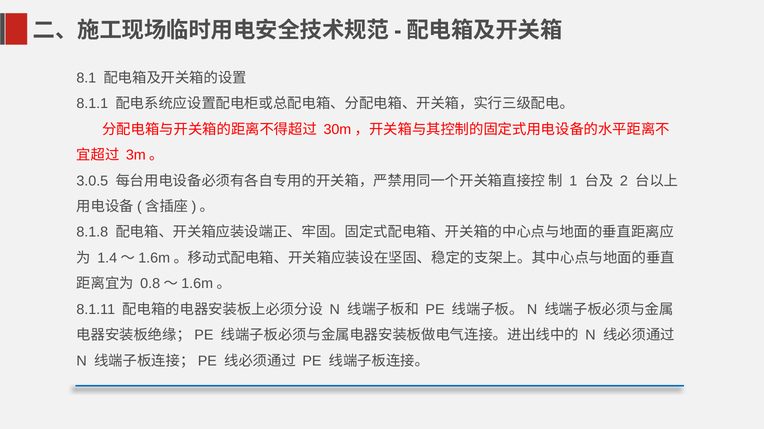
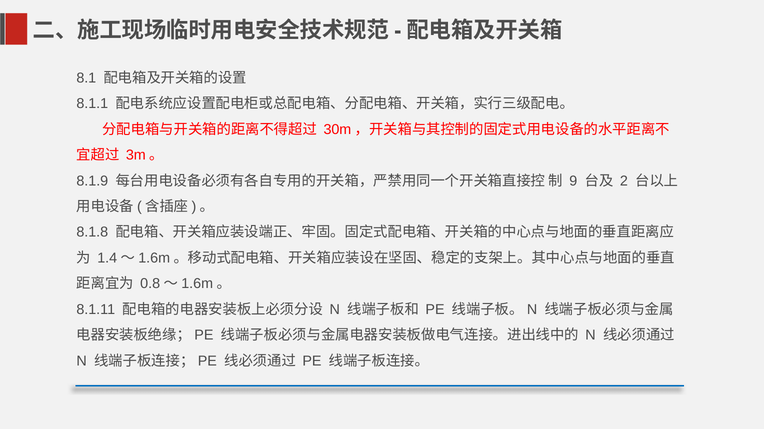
3.0.5: 3.0.5 -> 8.1.9 (92, 181)
1: 1 -> 9 (573, 181)
